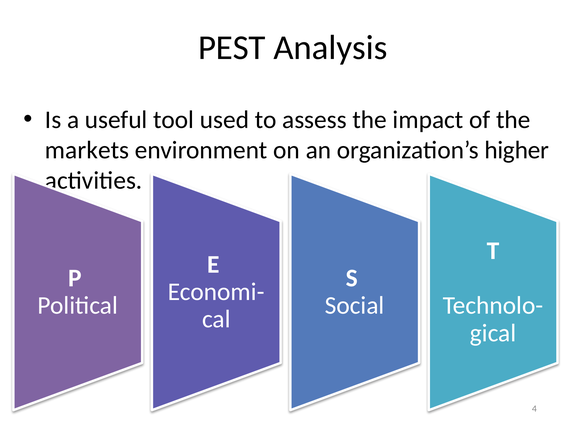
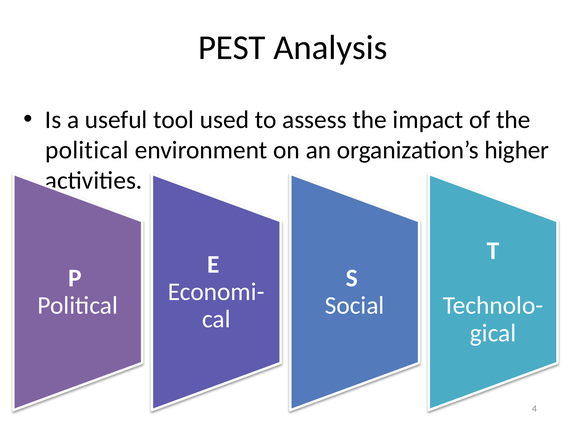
markets: markets -> political (87, 150)
